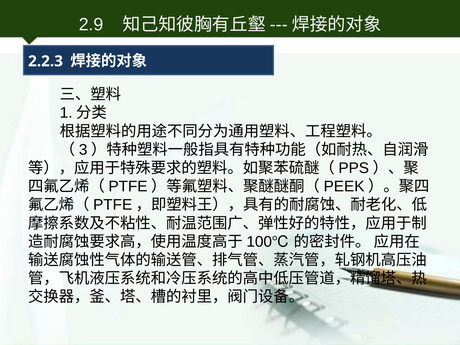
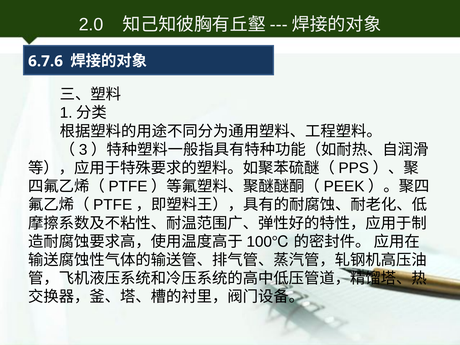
2.9: 2.9 -> 2.0 (91, 24)
2.2.3: 2.2.3 -> 6.7.6 (46, 61)
